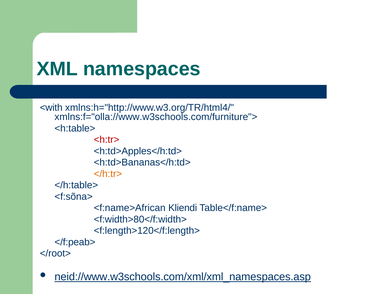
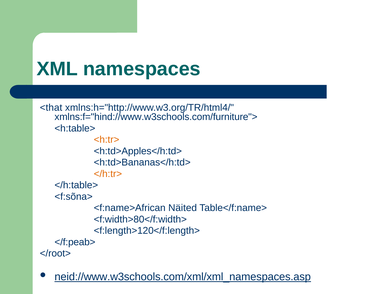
<with: <with -> <that (51, 108)
xmlns:f="olla://www.w3schools.com/furniture">: xmlns:f="olla://www.w3schools.com/furniture"> -> xmlns:f="hind://www.w3schools.com/furniture"> (156, 117)
<h:tr> colour: red -> orange (107, 140)
Kliendi: Kliendi -> Näited (183, 208)
